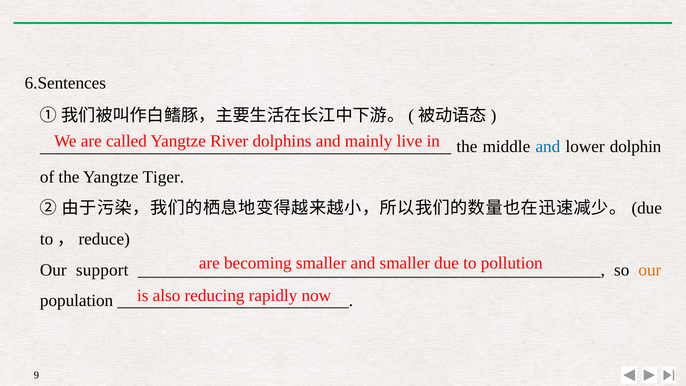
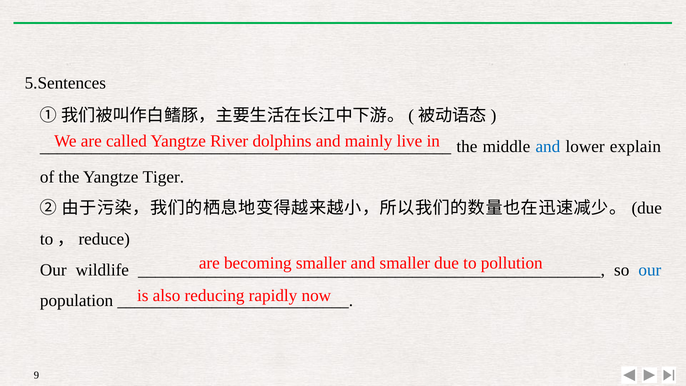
6.Sentences: 6.Sentences -> 5.Sentences (65, 83)
dolphin: dolphin -> explain (635, 146)
support: support -> wildlife (102, 270)
our colour: orange -> blue (650, 270)
